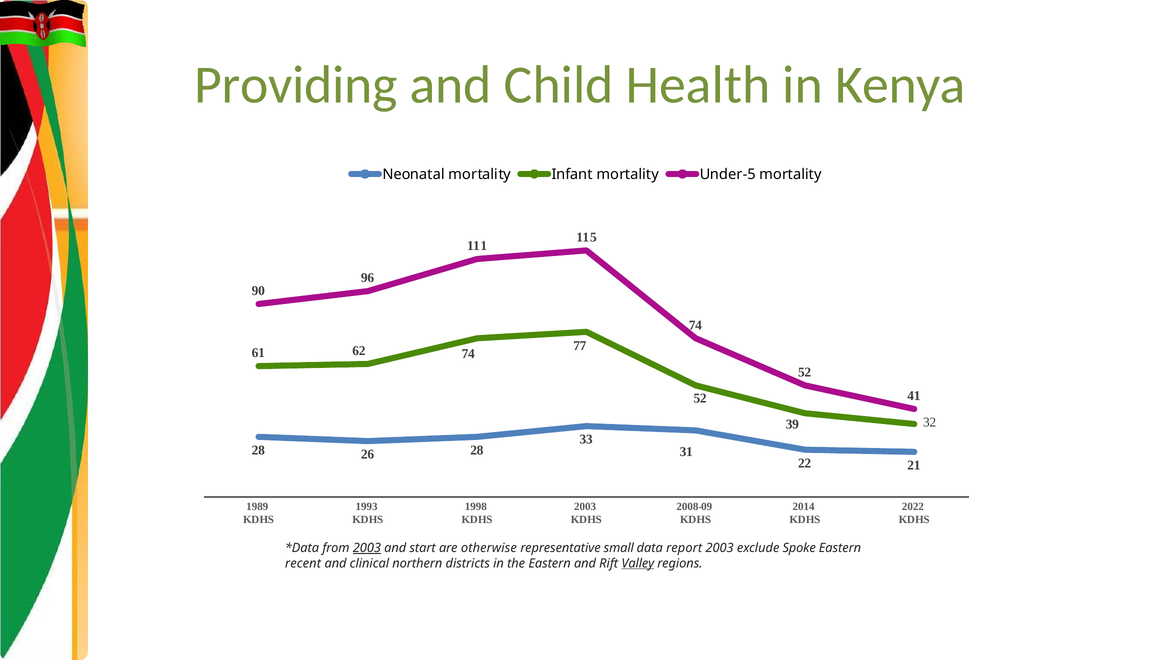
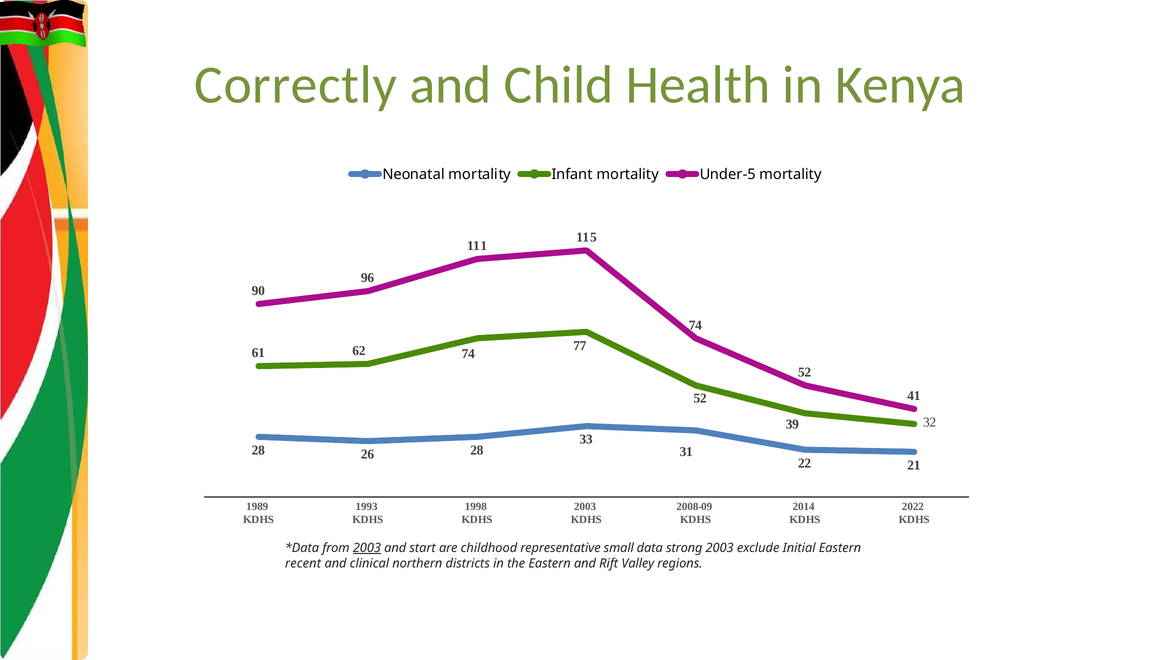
Providing: Providing -> Correctly (296, 85)
otherwise: otherwise -> childhood (489, 548)
report: report -> strong (684, 548)
Spoke: Spoke -> Initial (799, 548)
Valley underline: present -> none (638, 563)
